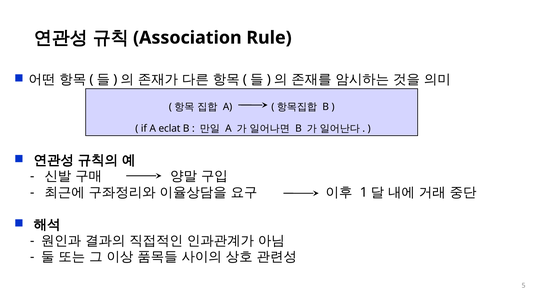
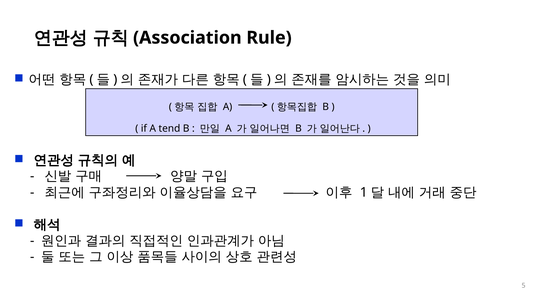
eclat: eclat -> tend (169, 128)
